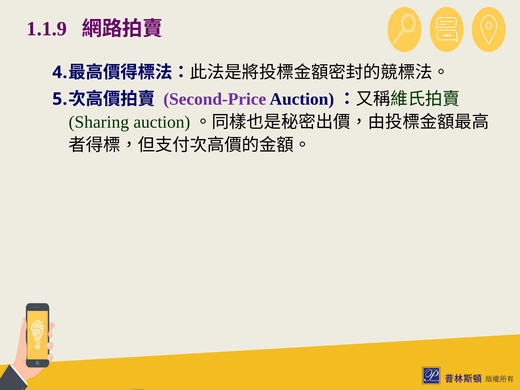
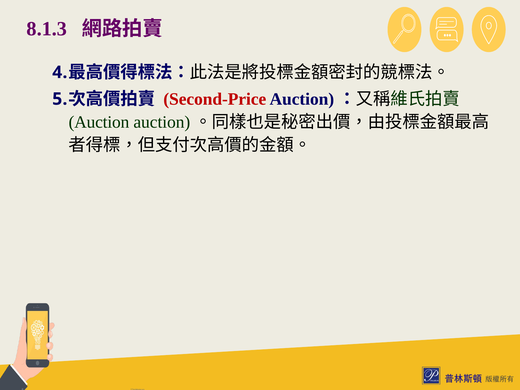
1.1.9: 1.1.9 -> 8.1.3 (47, 29)
Second-Price colour: purple -> red (215, 99)
Sharing: Sharing -> Auction (99, 122)
